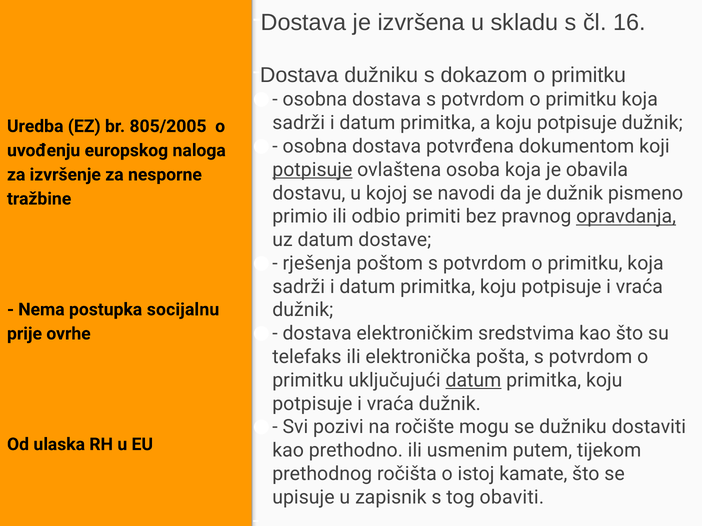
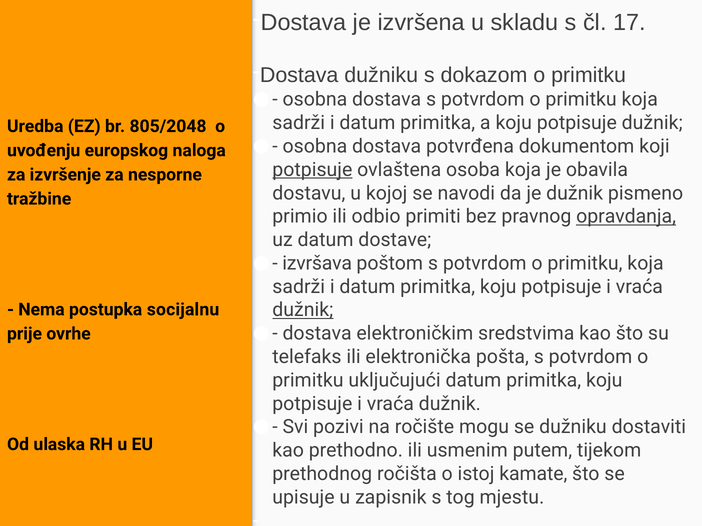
16: 16 -> 17 (629, 23)
805/2005: 805/2005 -> 805/2048 (168, 126)
rješenja: rješenja -> izvršava (317, 263)
dužnik underline: none -> present (303, 310)
datum underline: present -> none (473, 381)
obaviti: obaviti -> mjestu (512, 498)
